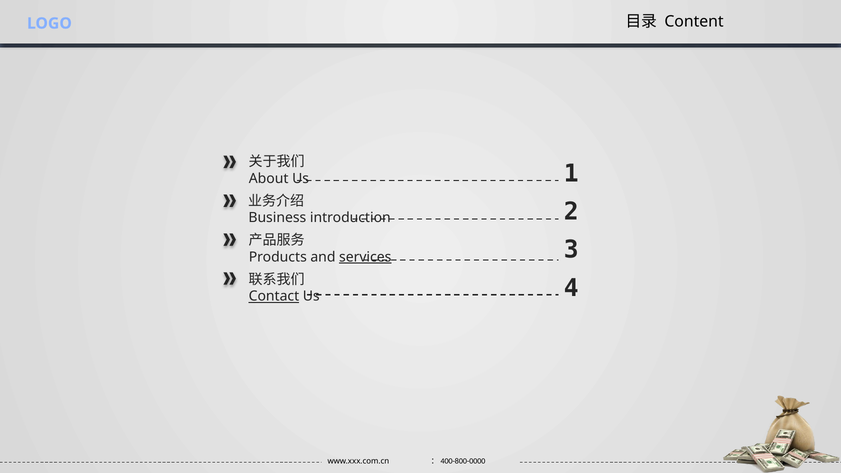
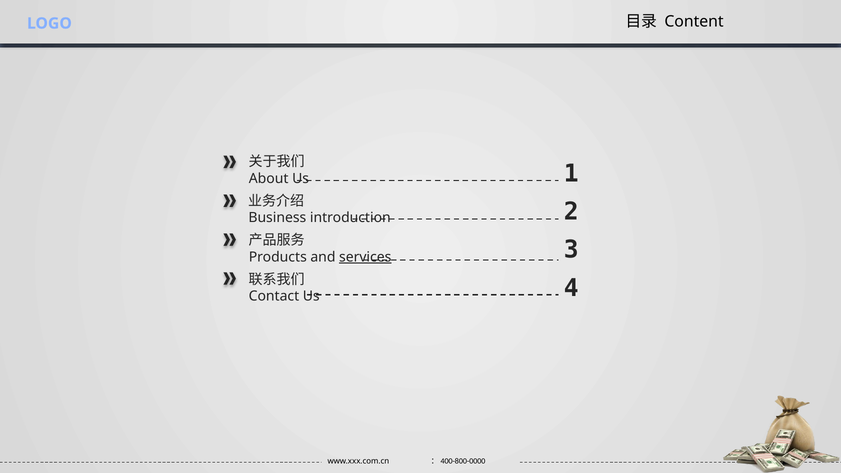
Contact underline: present -> none (274, 296)
